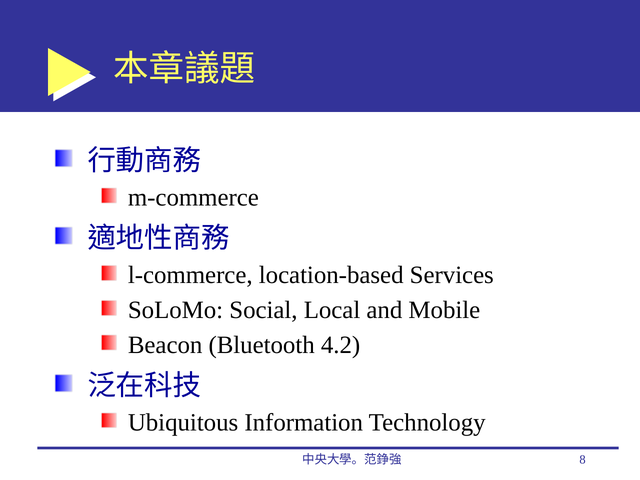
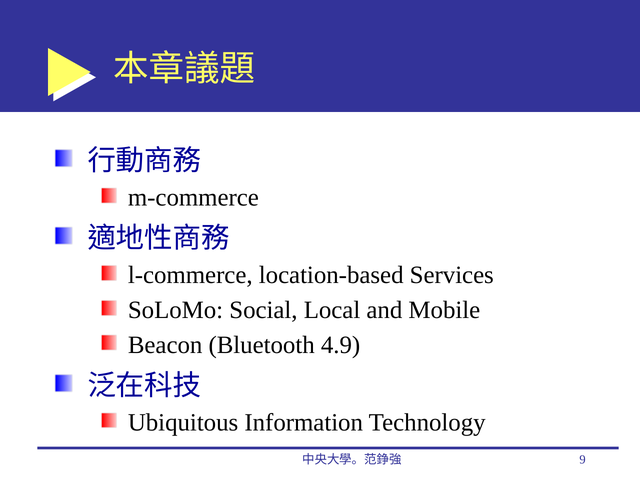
4.2: 4.2 -> 4.9 (341, 345)
8: 8 -> 9 (583, 460)
